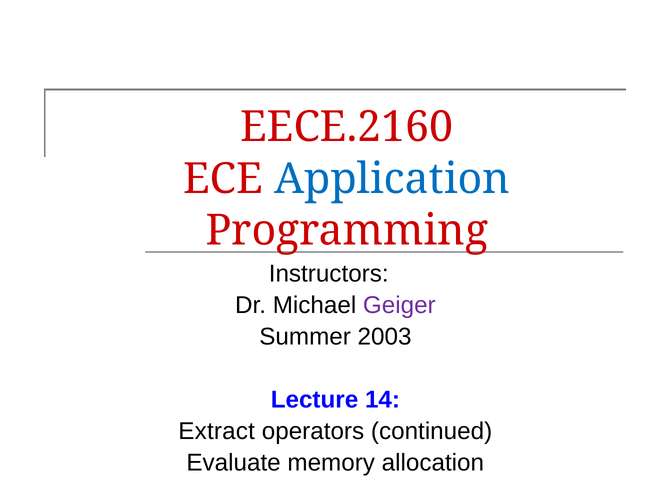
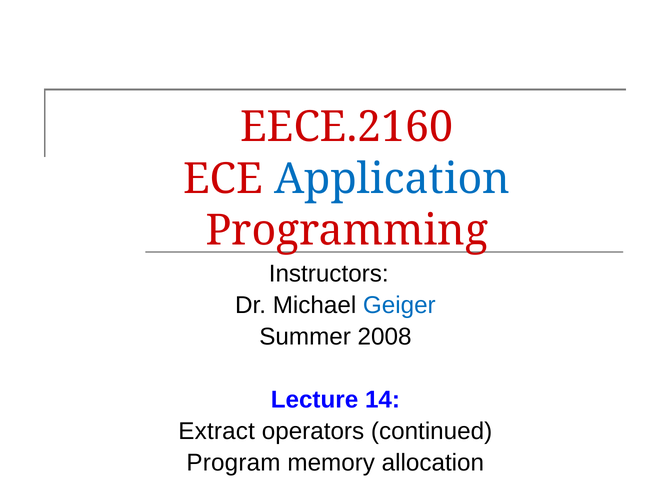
Geiger colour: purple -> blue (399, 305)
2003: 2003 -> 2008 (385, 336)
Evaluate: Evaluate -> Program (233, 462)
